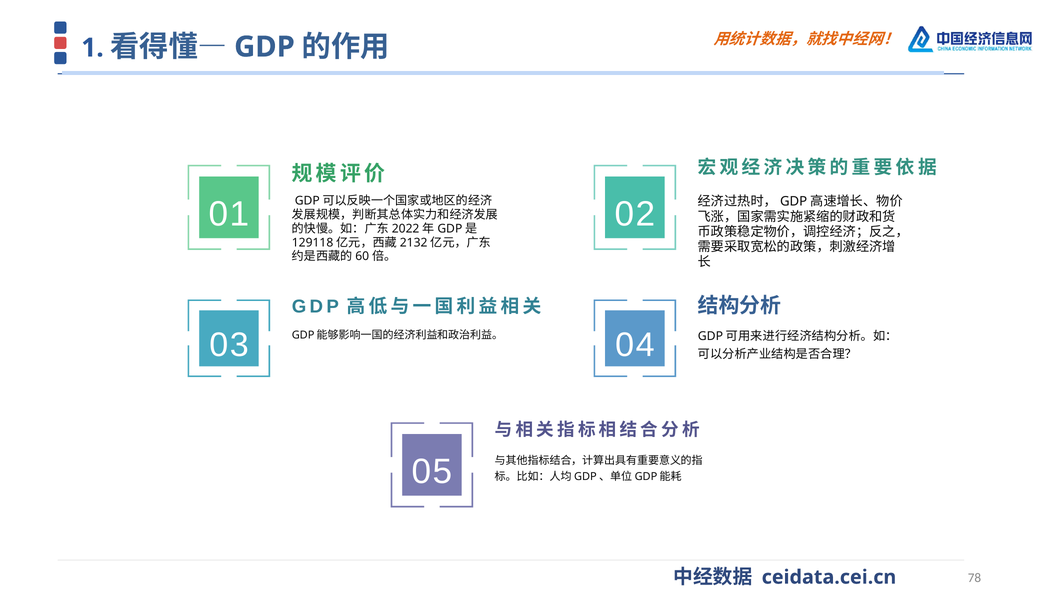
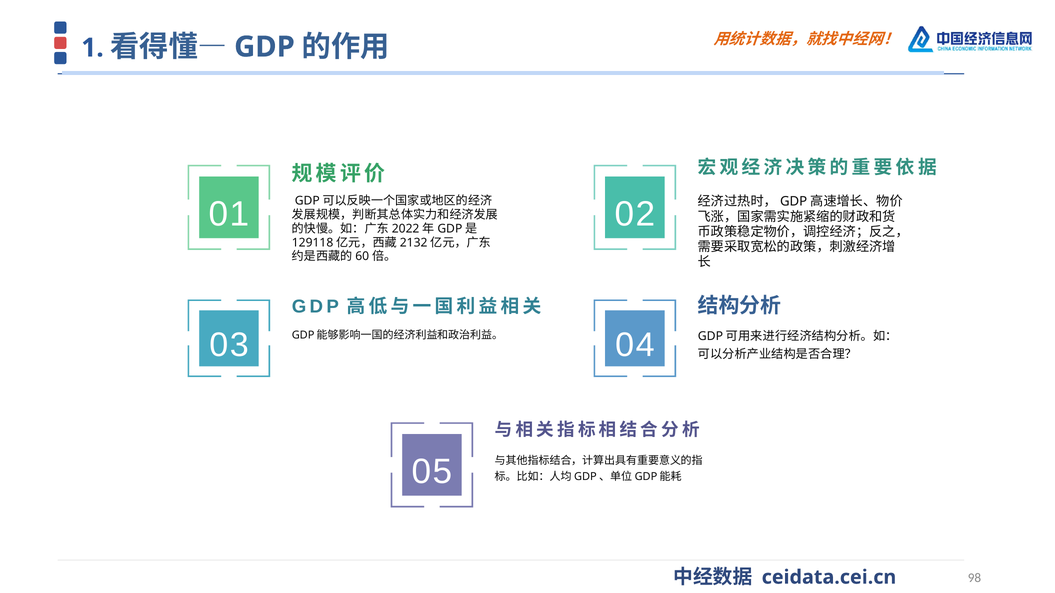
78: 78 -> 98 (974, 578)
